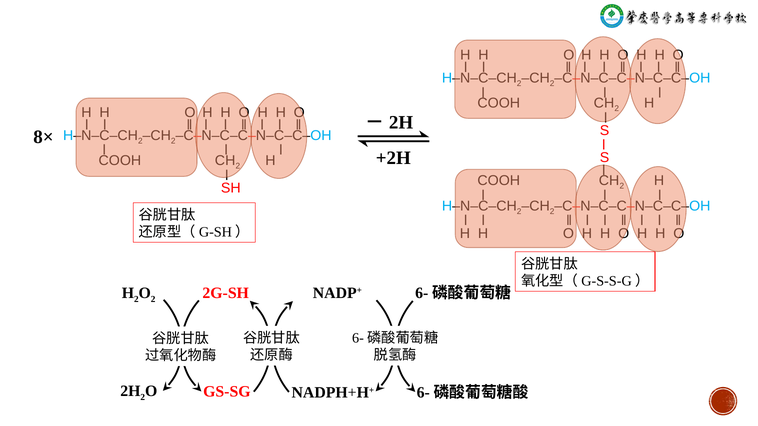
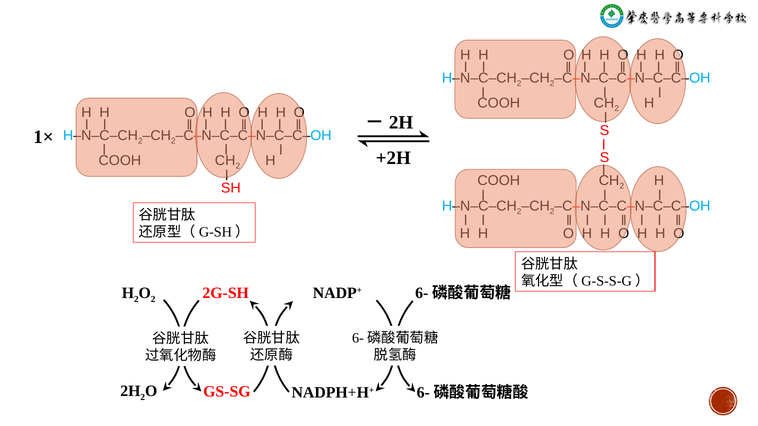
8×: 8× -> 1× (44, 137)
